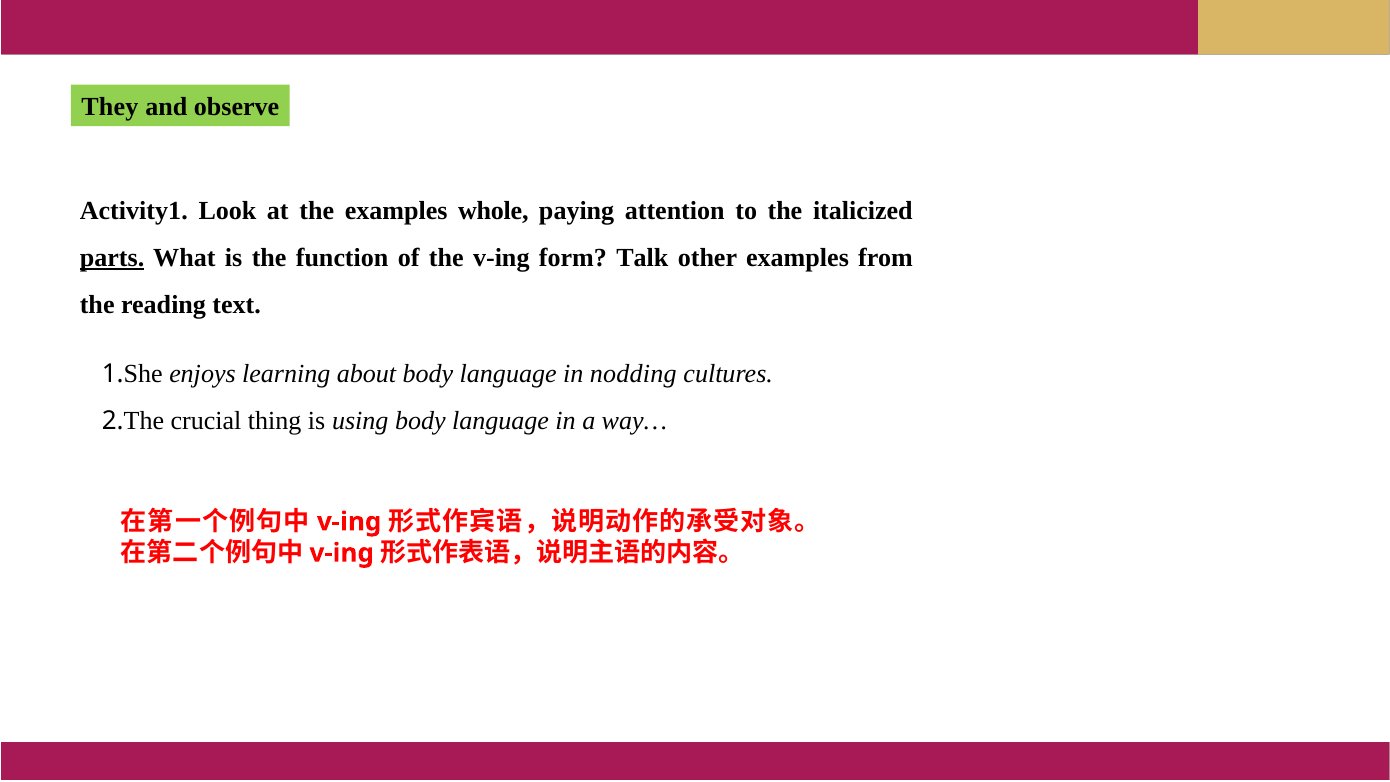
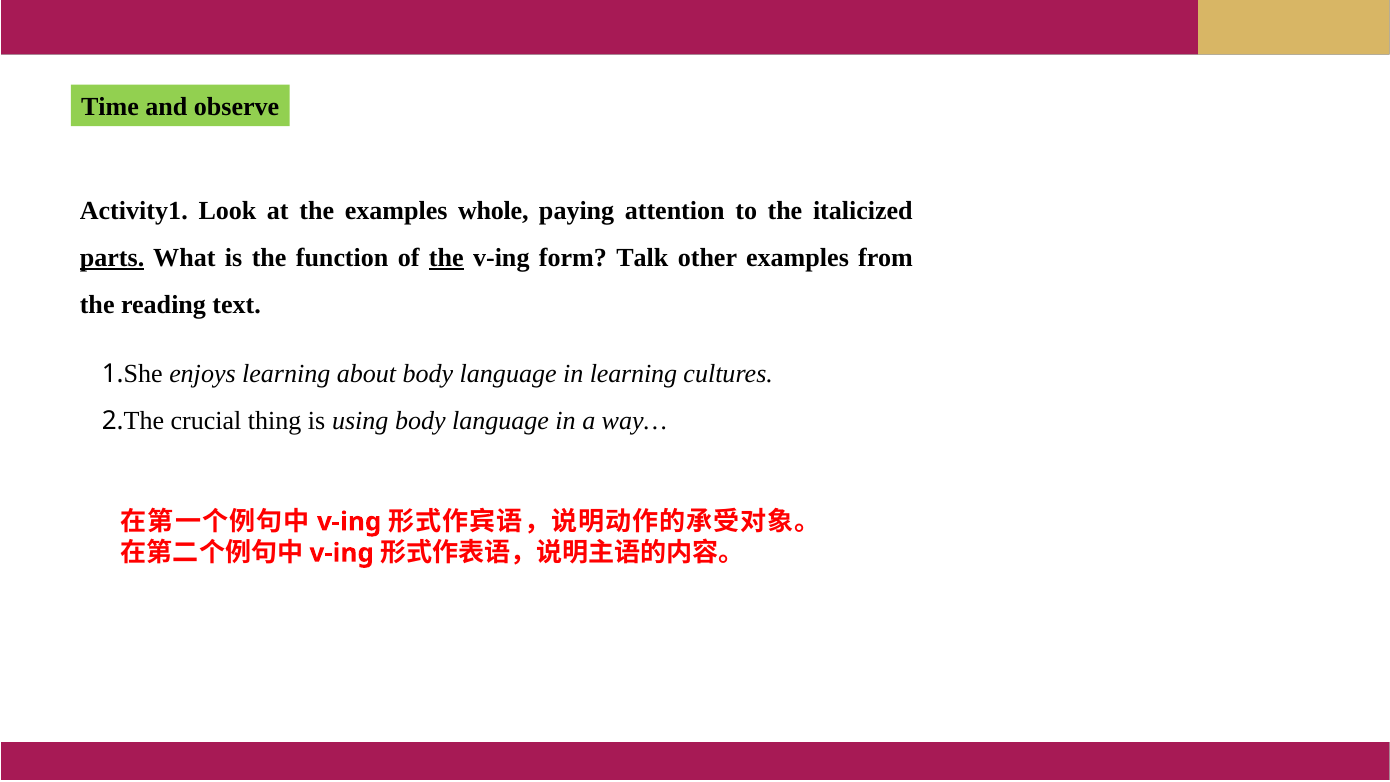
They: They -> Time (110, 107)
the underline: none -> present (446, 258)
in nodding: nodding -> learning (633, 374)
